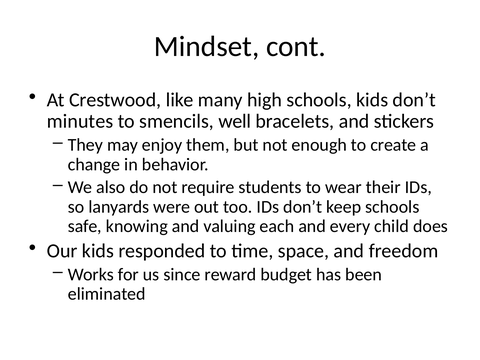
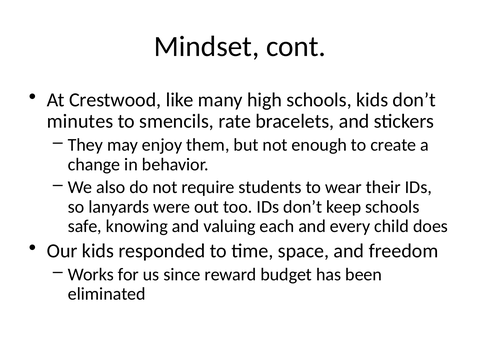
well: well -> rate (235, 121)
